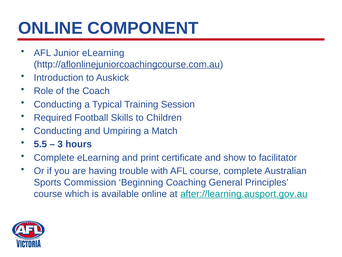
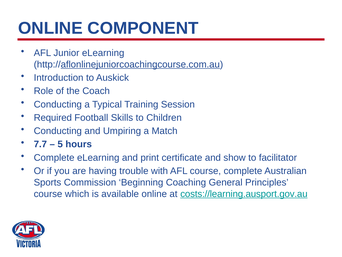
5.5: 5.5 -> 7.7 (40, 144)
3: 3 -> 5 (60, 144)
after://learning.ausport.gov.au: after://learning.ausport.gov.au -> costs://learning.ausport.gov.au (244, 193)
